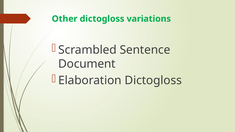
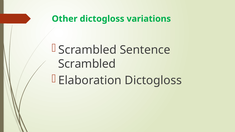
Document: Document -> Scrambled (87, 64)
